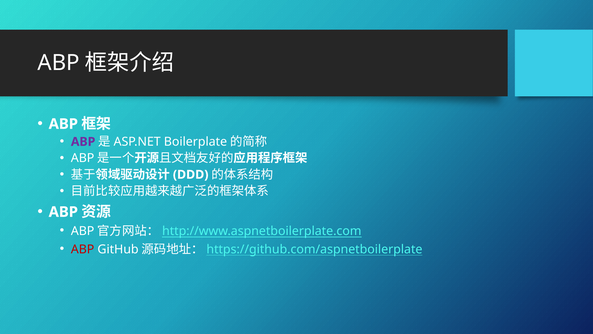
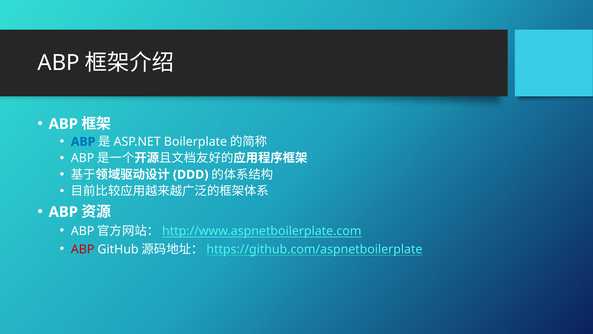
ABP colour: purple -> blue (83, 142)
